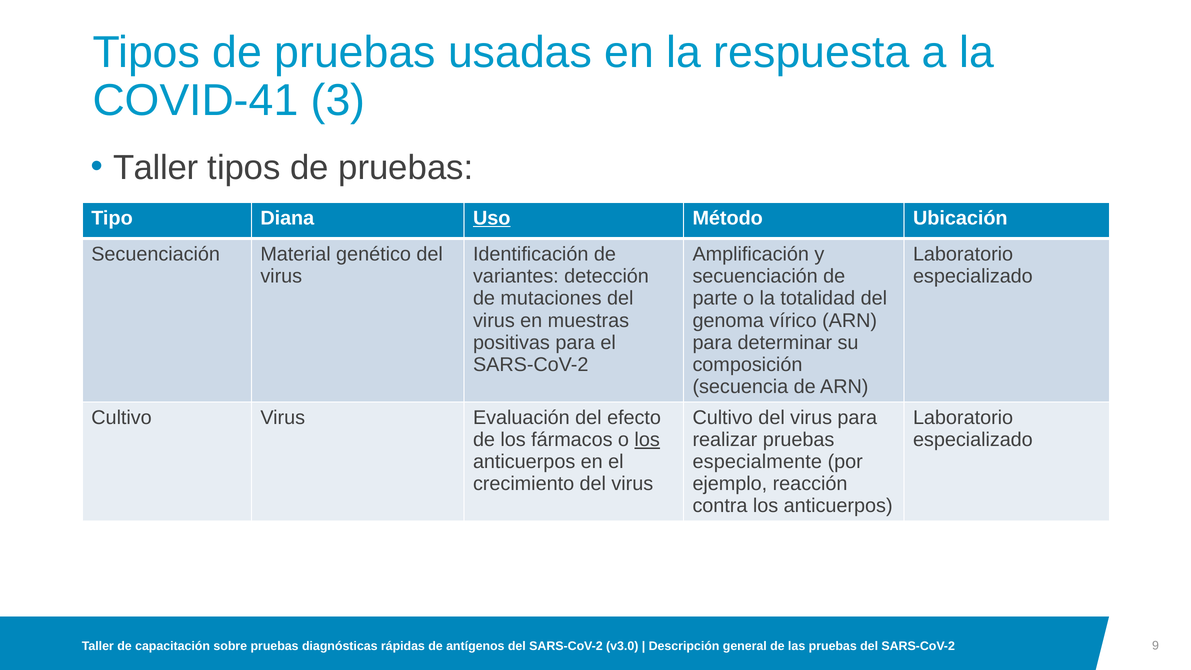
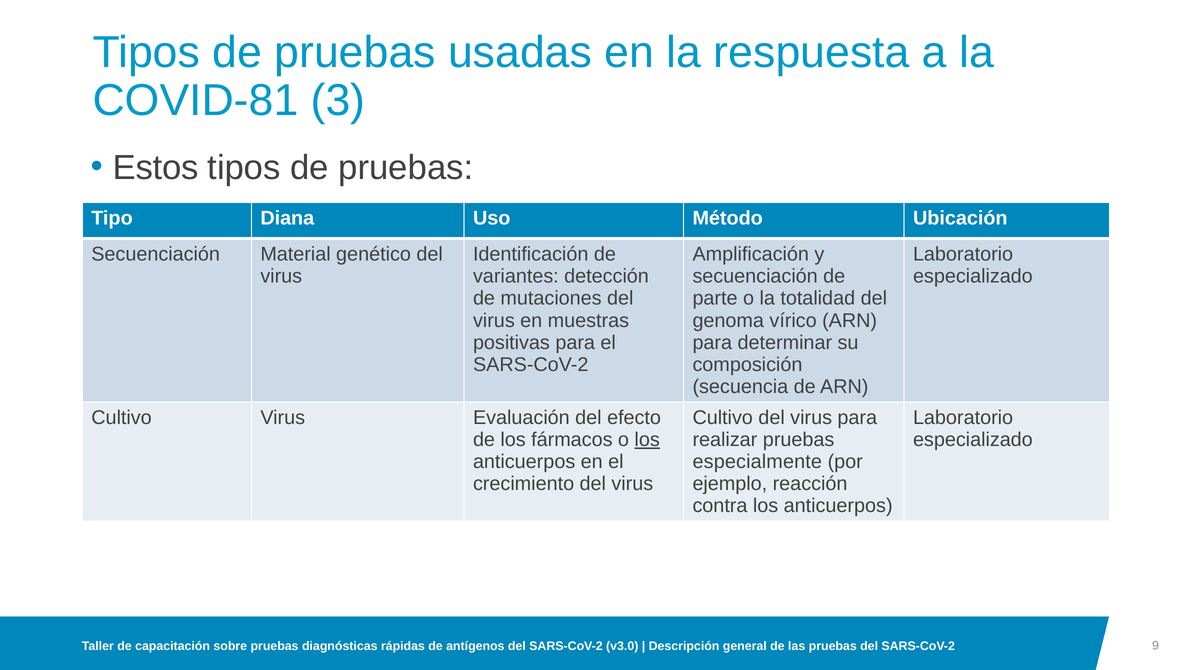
COVID-41: COVID-41 -> COVID-81 (196, 101)
Taller: Taller -> Estos (156, 168)
Uso underline: present -> none (492, 218)
